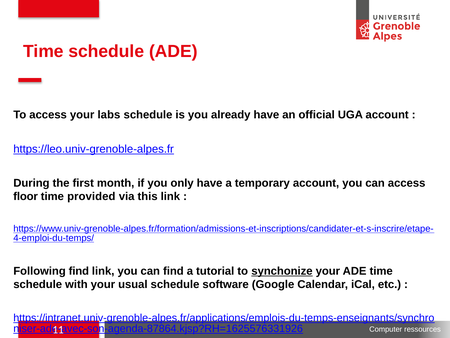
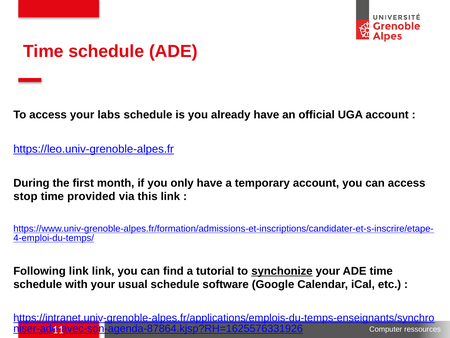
floor: floor -> stop (25, 196)
Following find: find -> link (79, 271)
